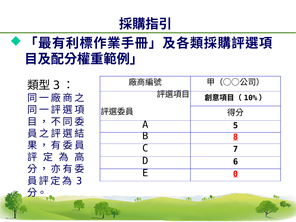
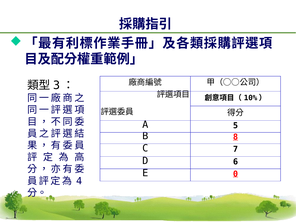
3: 3 -> 4 (79, 181)
